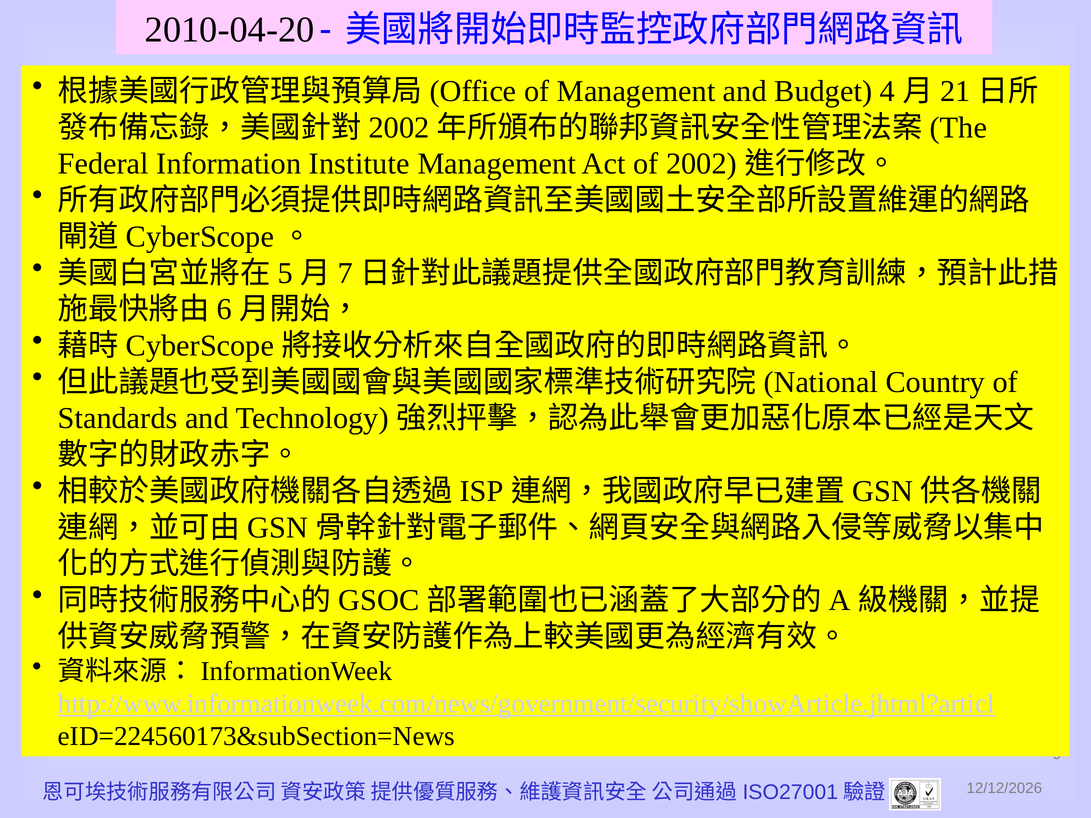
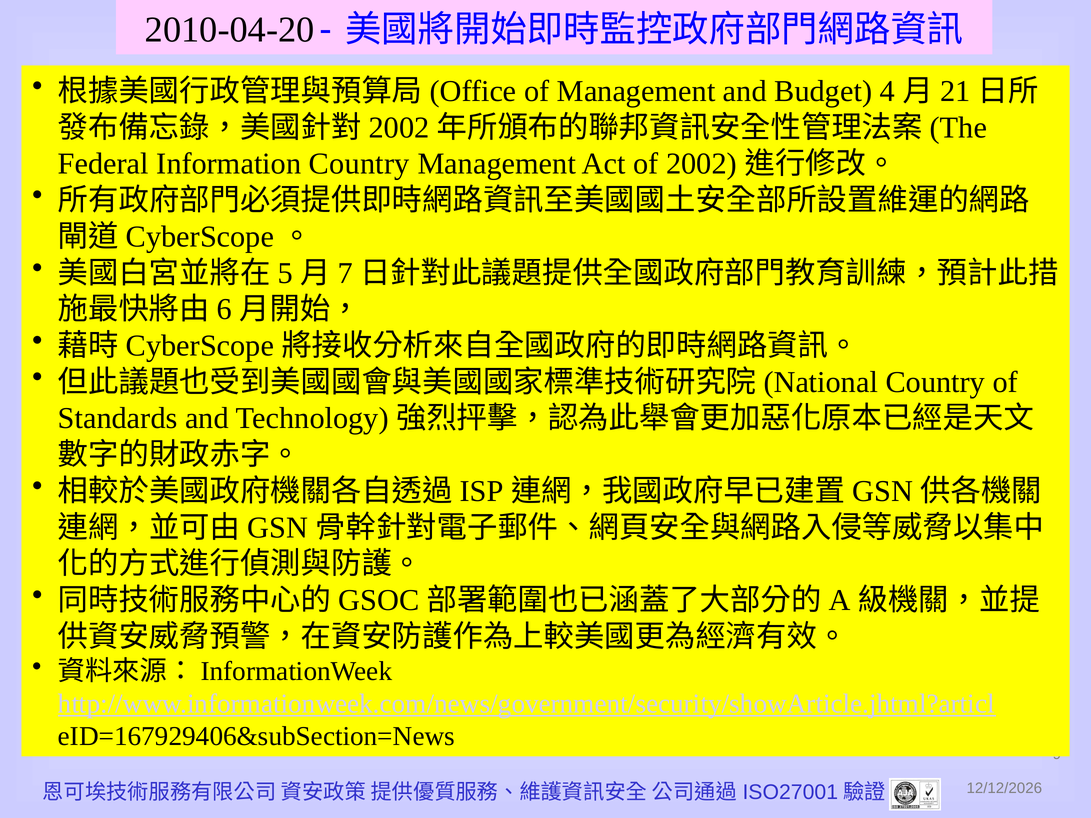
Information Institute: Institute -> Country (359, 164)
eID=224560173&subSection=News: eID=224560173&subSection=News -> eID=167929406&subSection=News (256, 737)
